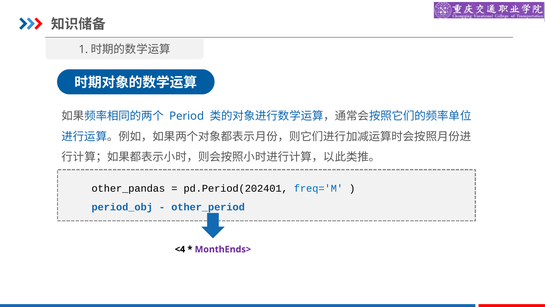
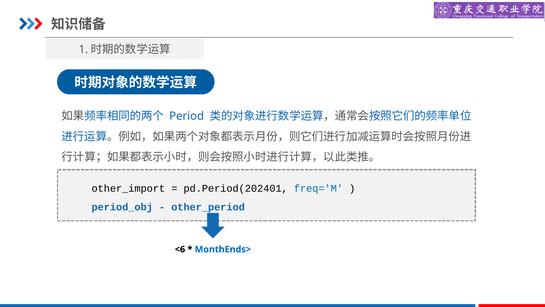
other_pandas: other_pandas -> other_import (128, 188)
<4: <4 -> <6 (180, 249)
MonthEnds> colour: purple -> blue (223, 249)
